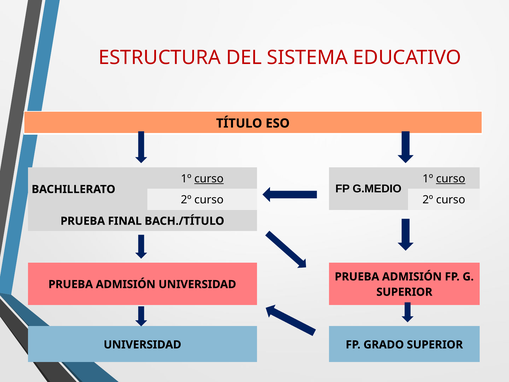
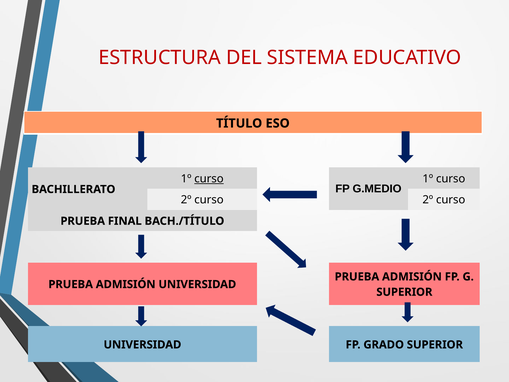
curso underline: present -> none (451, 179)
